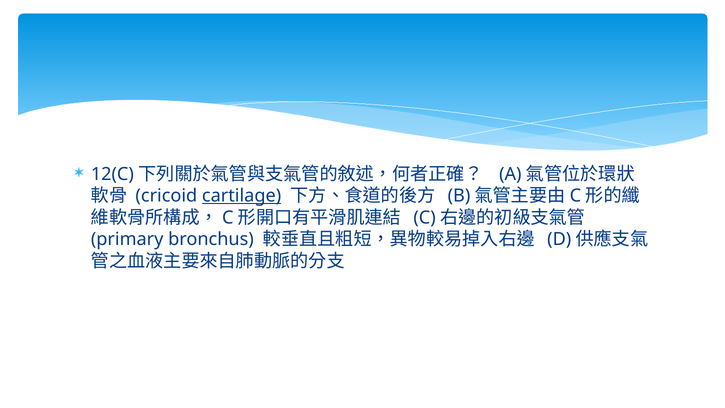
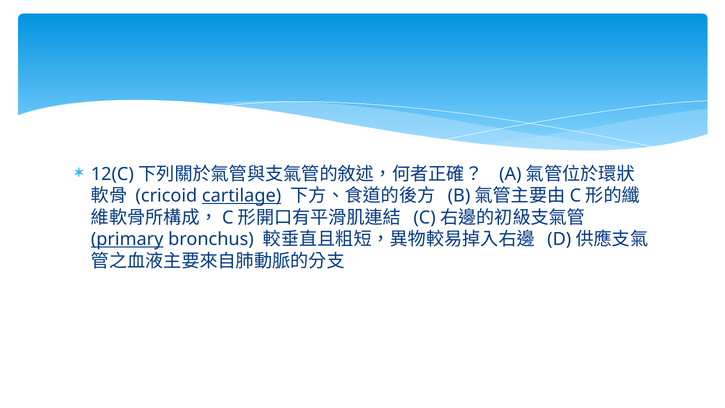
primary underline: none -> present (127, 239)
